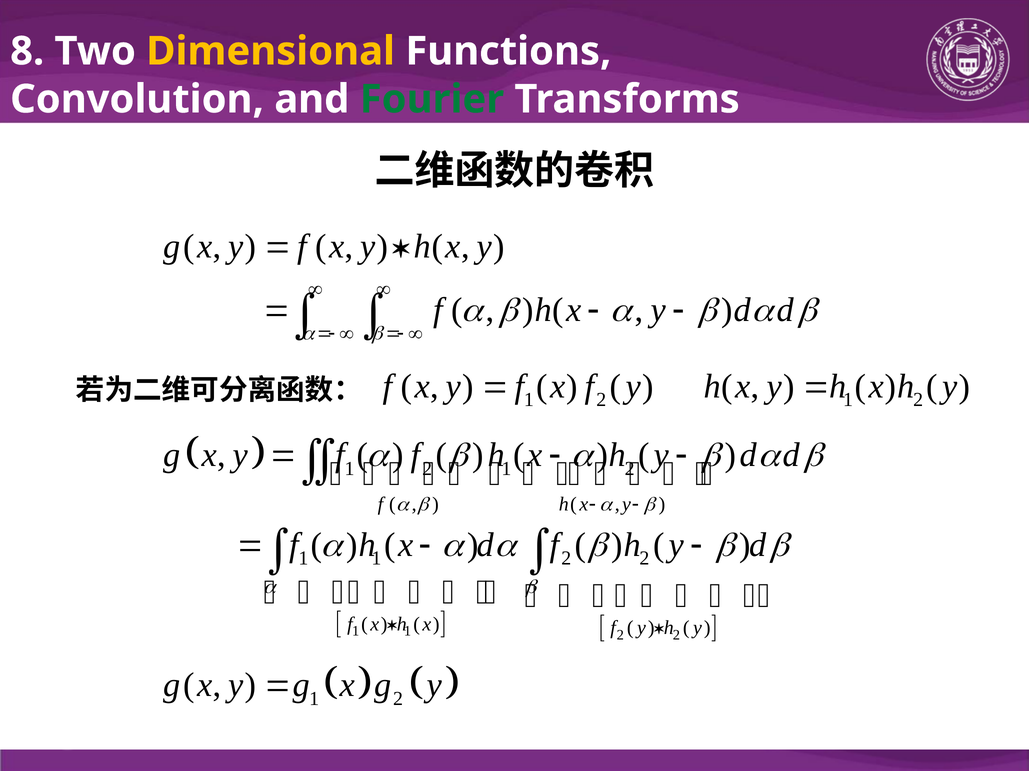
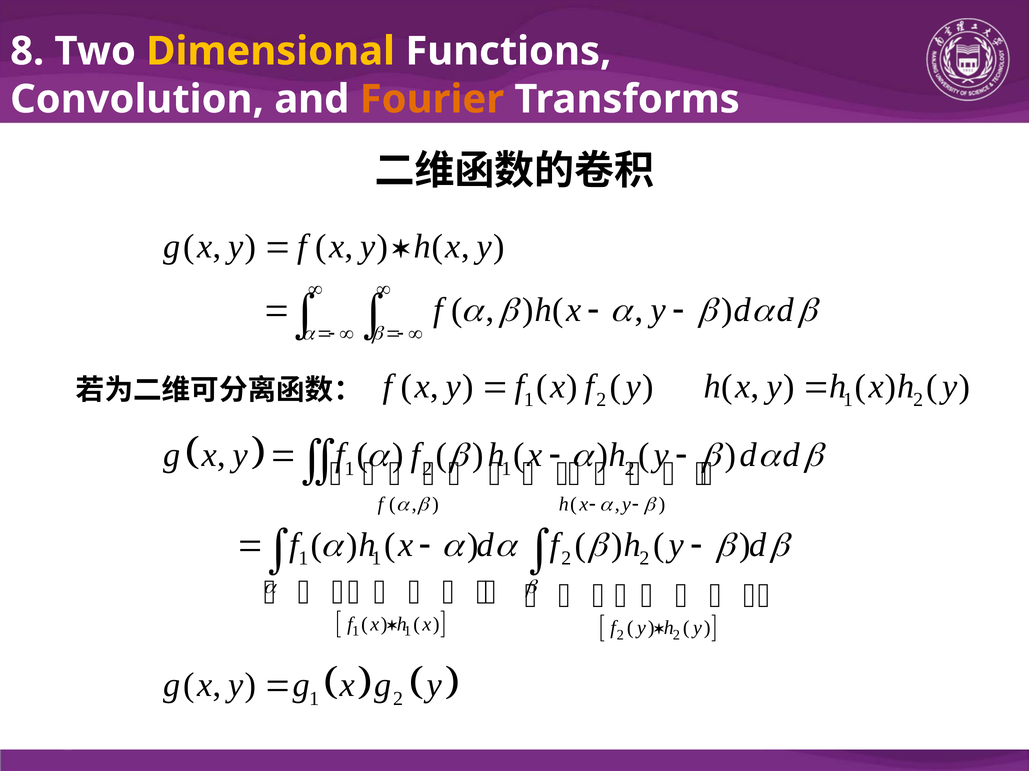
Fourier colour: green -> orange (432, 99)
